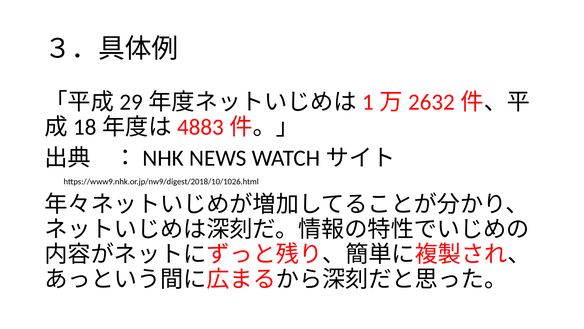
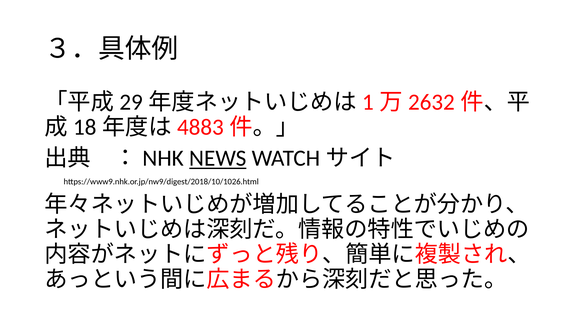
NEWS underline: none -> present (218, 158)
